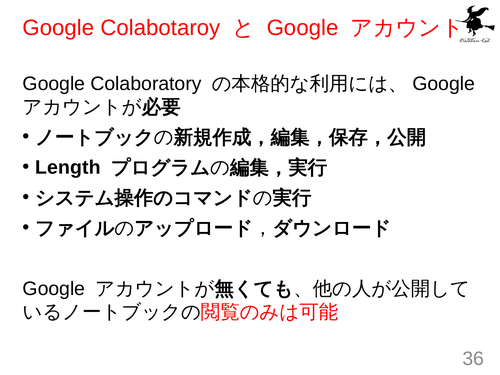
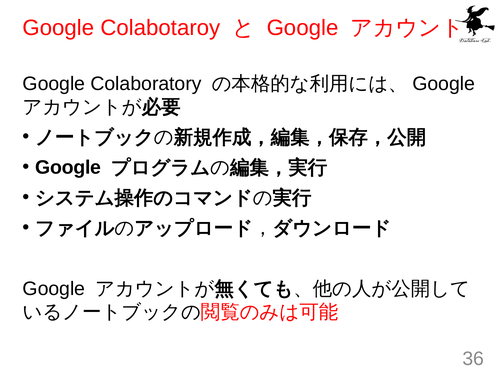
Length: Length -> Google (68, 168)
